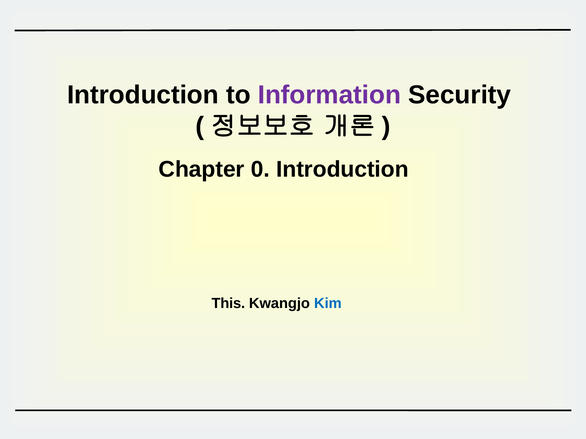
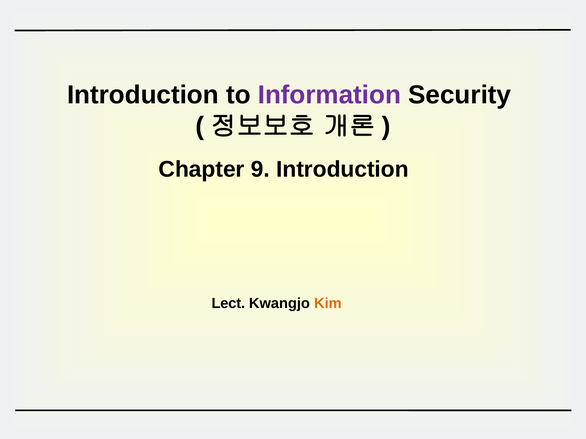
0: 0 -> 9 (260, 170)
This: This -> Lect (228, 304)
Kim colour: blue -> orange (328, 304)
